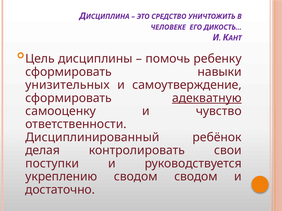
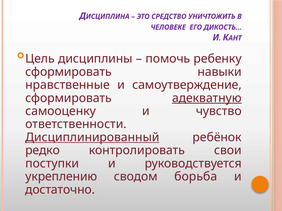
унизительных: унизительных -> нравственные (68, 85)
Дисциплинированный underline: none -> present (92, 138)
делая: делая -> редко (43, 151)
сводом сводом: сводом -> борьба (196, 177)
